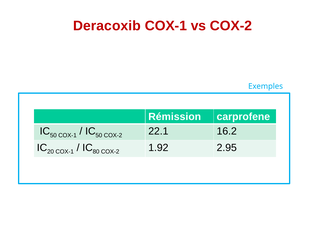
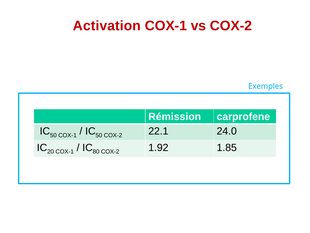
Deracoxib: Deracoxib -> Activation (107, 26)
16.2: 16.2 -> 24.0 (227, 131)
2.95: 2.95 -> 1.85 (227, 147)
